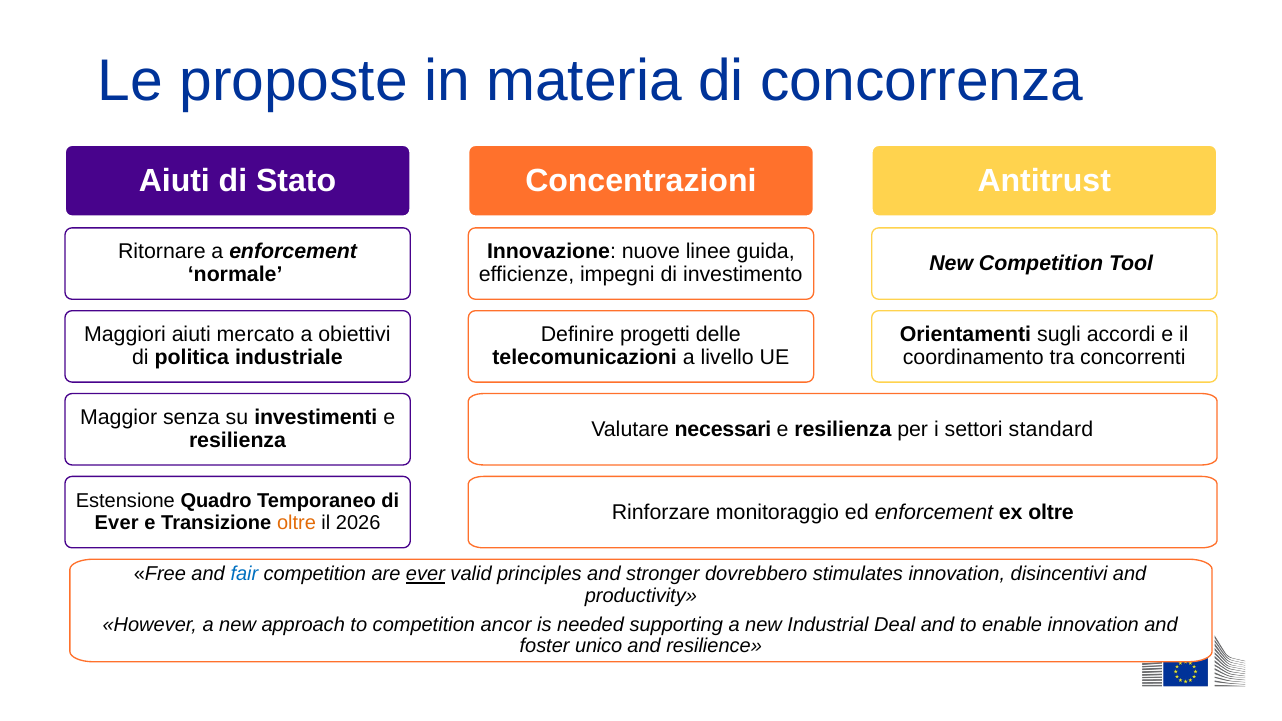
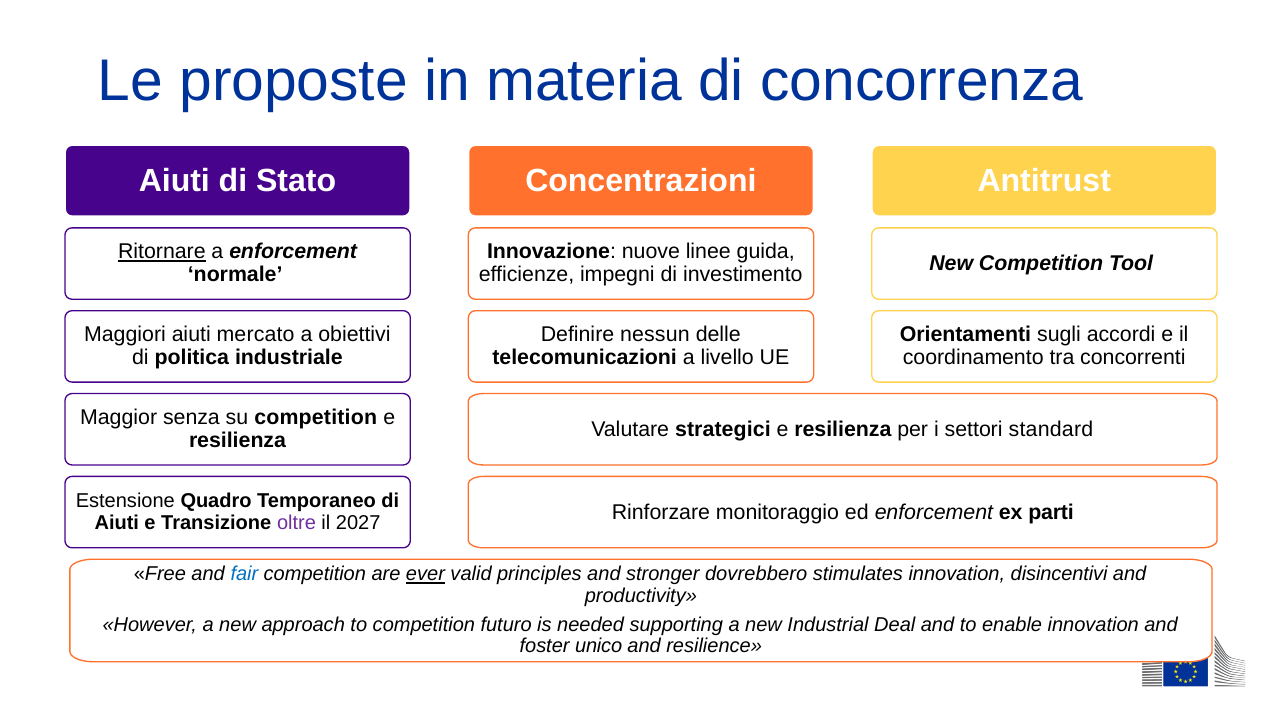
Ritornare underline: none -> present (162, 252)
progetti: progetti -> nessun (655, 335)
su investimenti: investimenti -> competition (316, 418)
necessari: necessari -> strategici (723, 429)
ex oltre: oltre -> parti (1051, 512)
Ever: Ever -> Aiuti (117, 523)
oltre colour: orange -> purple (297, 523)
2026: 2026 -> 2027 (358, 523)
ancor: ancor -> futuro (506, 625)
